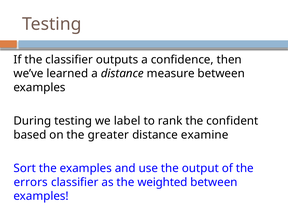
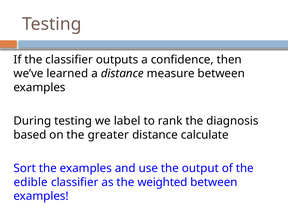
confident: confident -> diagnosis (232, 121)
examine: examine -> calculate (205, 135)
errors: errors -> edible (31, 182)
